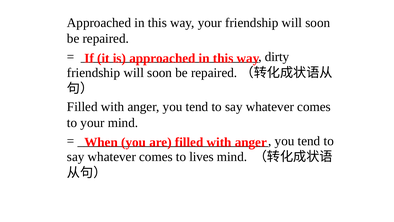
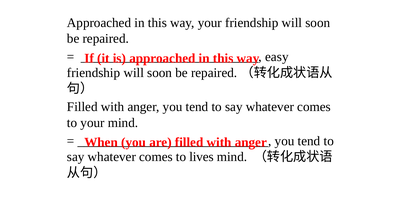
dirty: dirty -> easy (277, 57)
